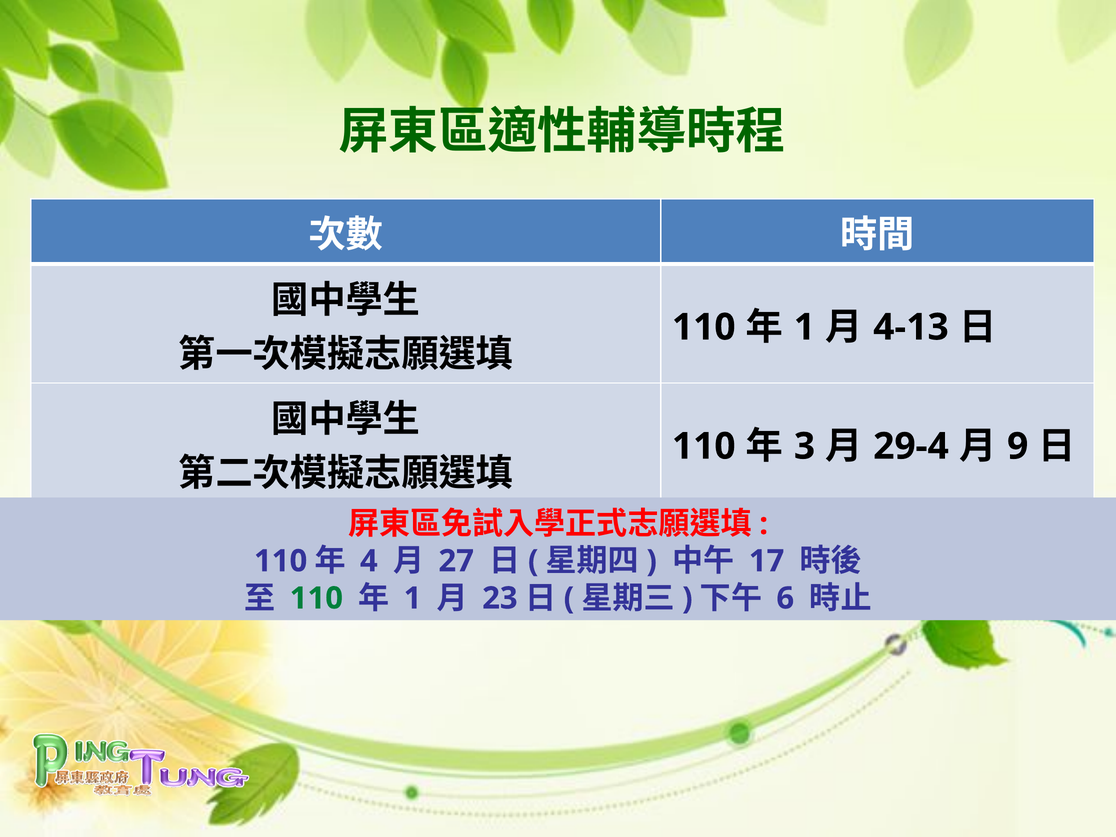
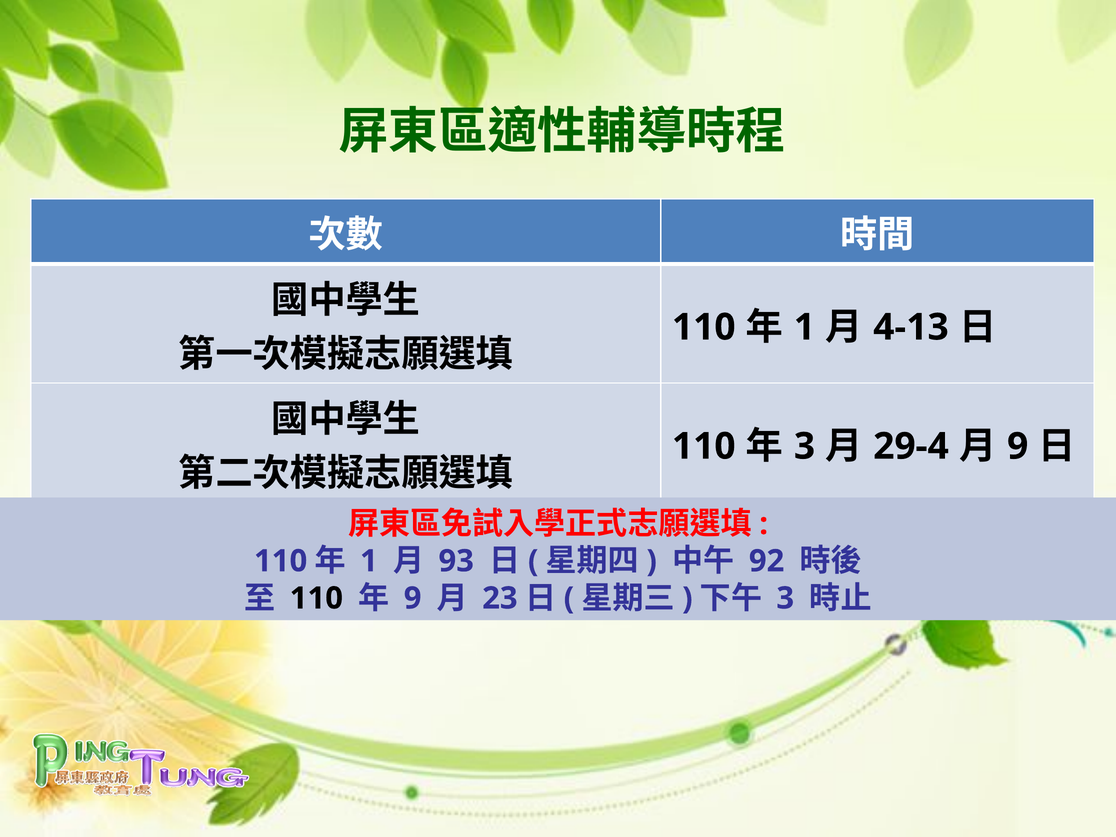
4: 4 -> 1 (369, 561)
27: 27 -> 93 (456, 561)
17: 17 -> 92 (767, 561)
110 colour: green -> black (316, 598)
1: 1 -> 9 (413, 598)
6: 6 -> 3 (785, 598)
